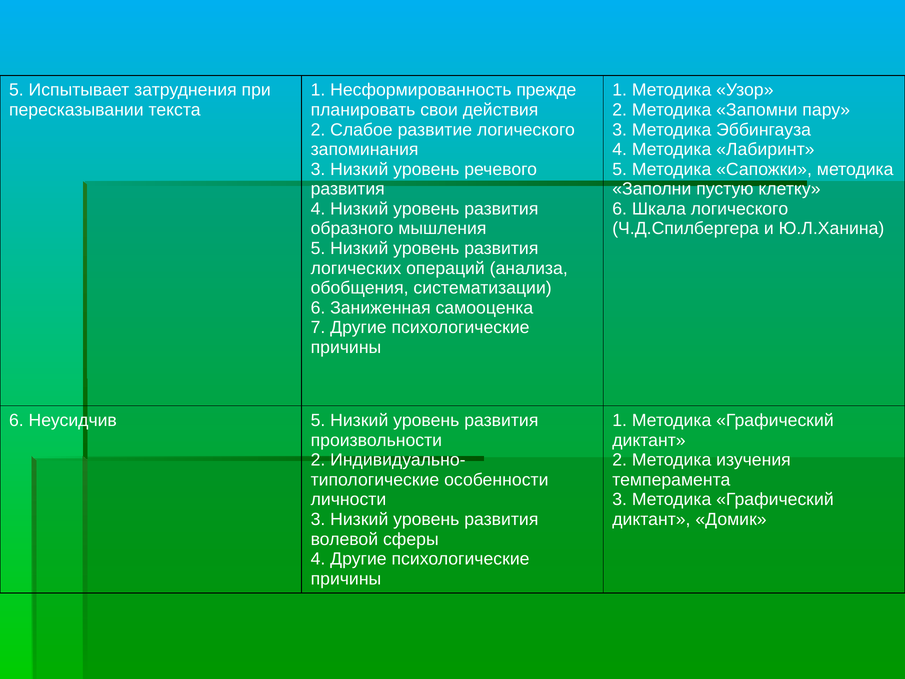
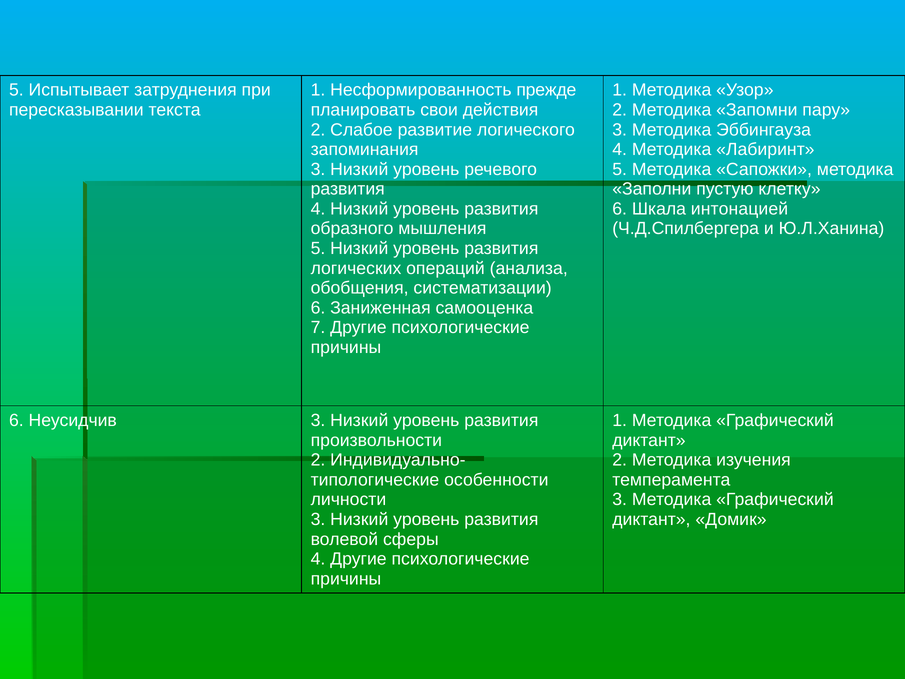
Шкала логического: логического -> интонацией (739, 209)
Неусидчив 5: 5 -> 3 (318, 420)
